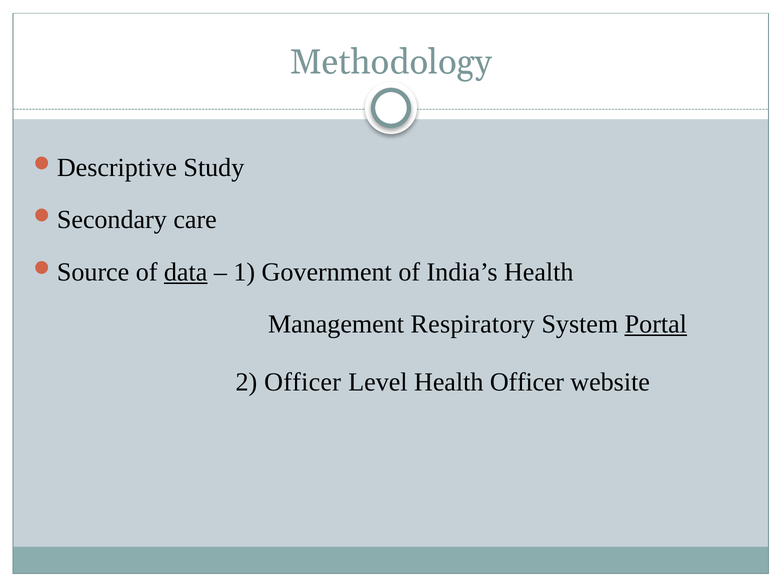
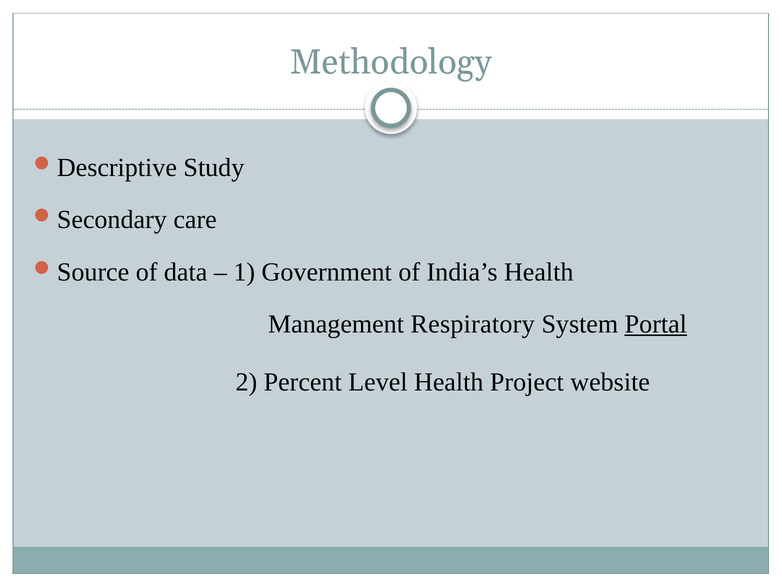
data underline: present -> none (186, 272)
2 Officer: Officer -> Percent (303, 382)
Health Officer: Officer -> Project (527, 382)
